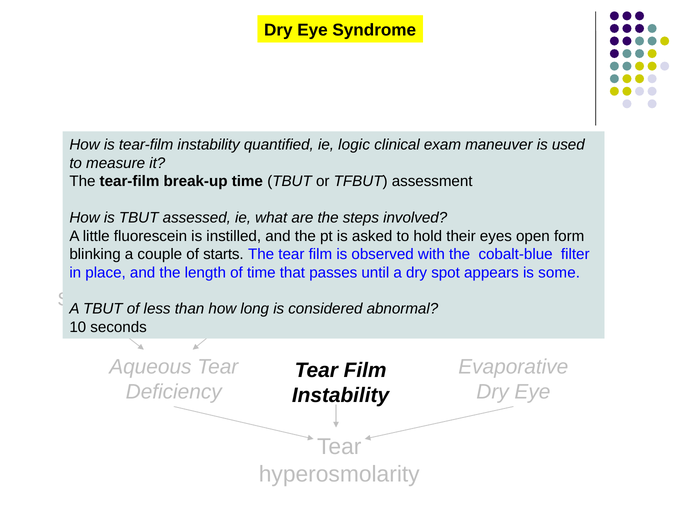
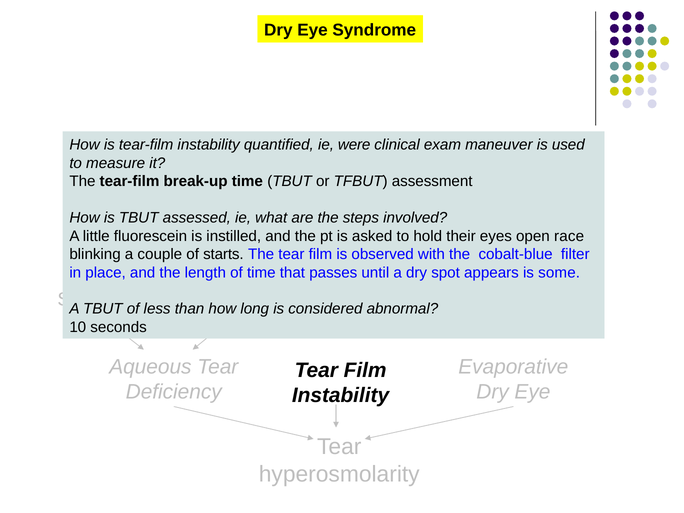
logic: logic -> were (354, 145)
form: form -> race (569, 236)
